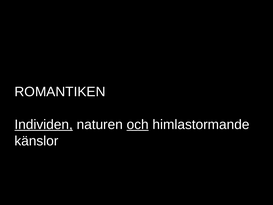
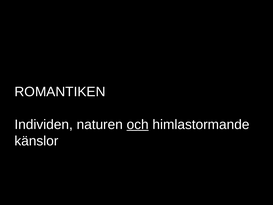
Individen underline: present -> none (44, 124)
